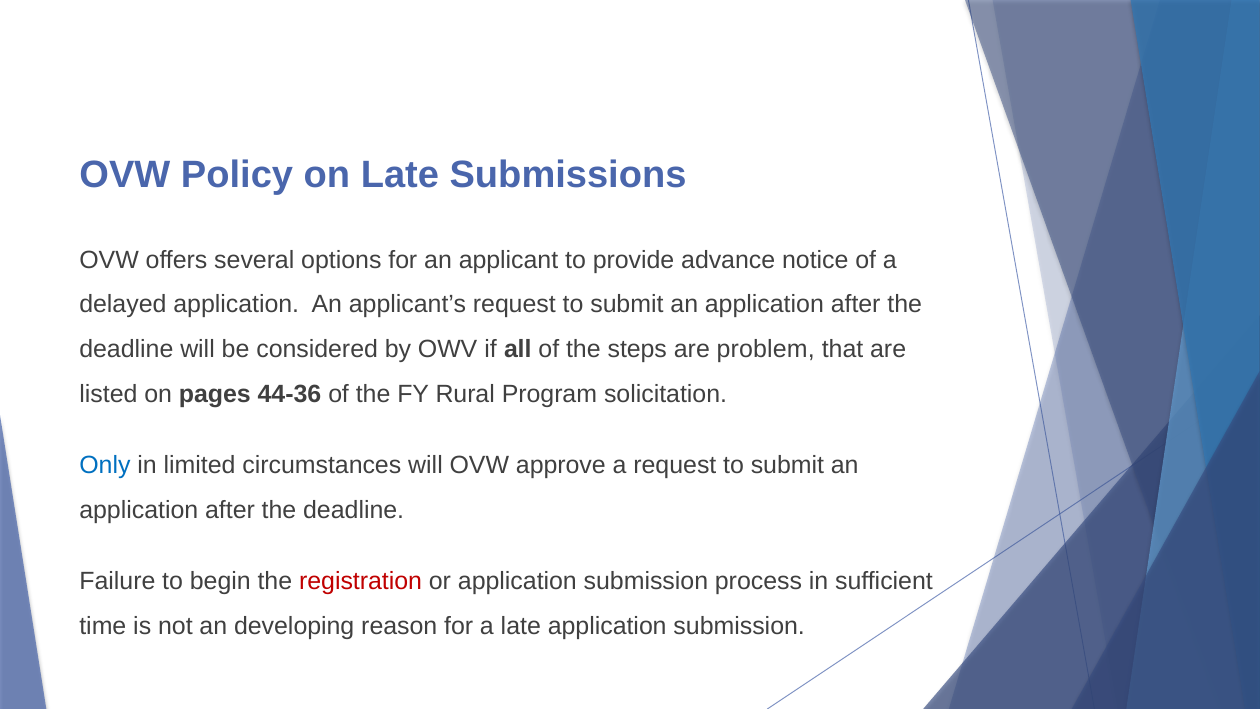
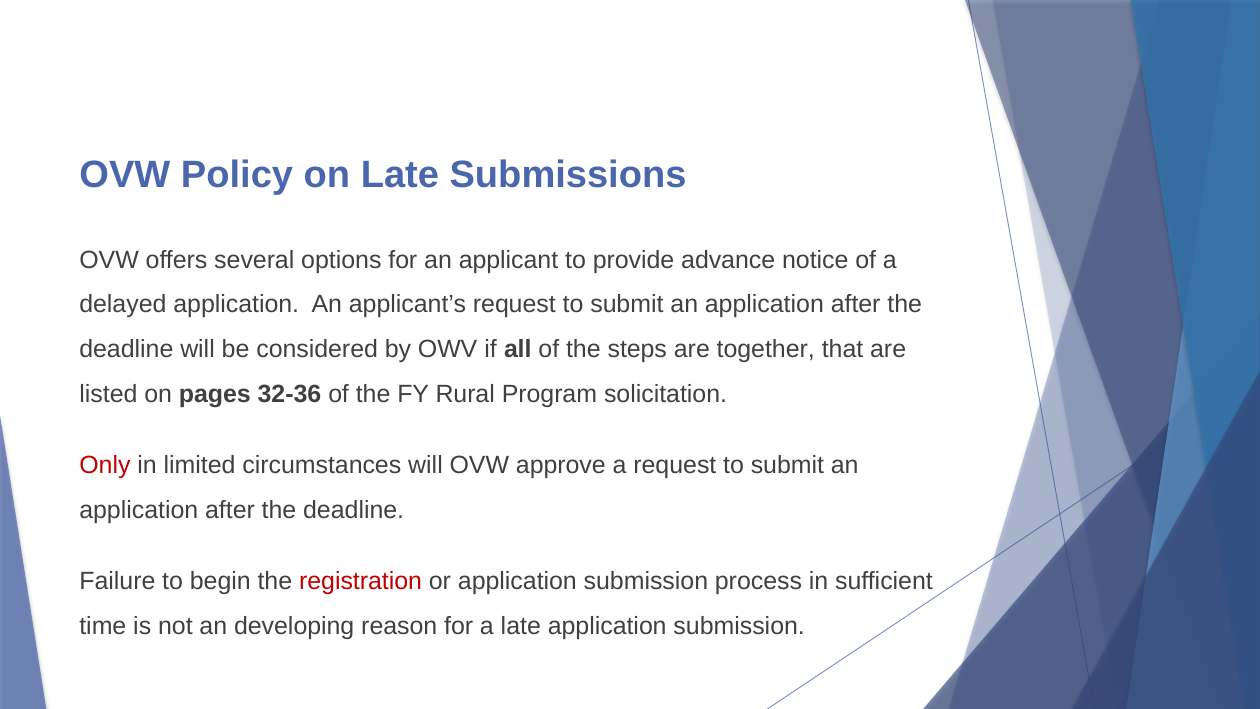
problem: problem -> together (766, 349)
44-36: 44-36 -> 32-36 (289, 394)
Only colour: blue -> red (105, 465)
